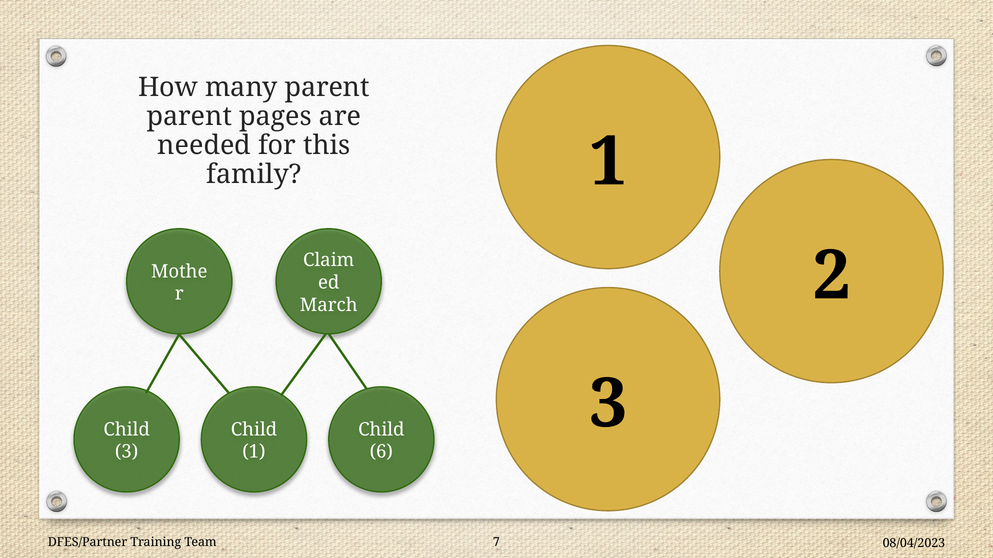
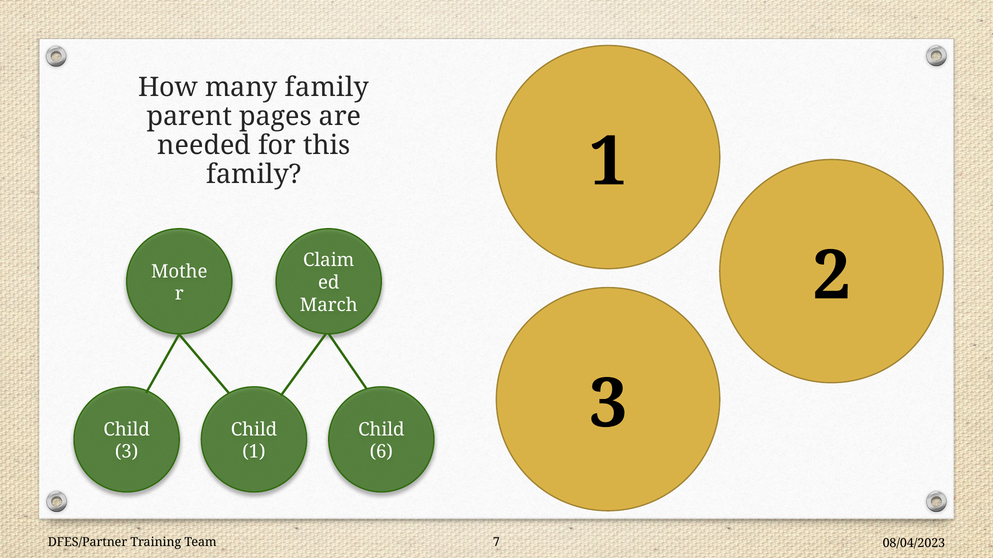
many parent: parent -> family (327, 88)
